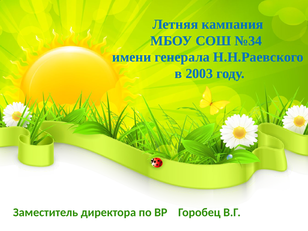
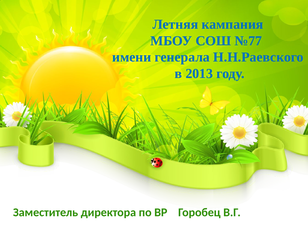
№34: №34 -> №77 (248, 41)
2003: 2003 -> 2013 (199, 74)
